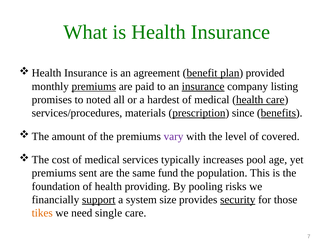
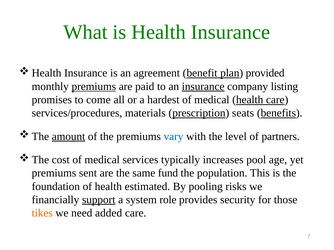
noted: noted -> come (98, 100)
since: since -> seats (243, 113)
amount underline: none -> present (68, 137)
vary colour: purple -> blue (174, 137)
covered: covered -> partners (281, 137)
providing: providing -> estimated (147, 187)
size: size -> role (168, 200)
security underline: present -> none (238, 200)
single: single -> added (109, 213)
